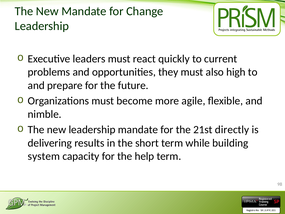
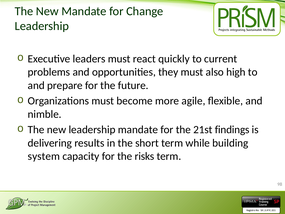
directly: directly -> findings (232, 130)
help: help -> risks (144, 156)
